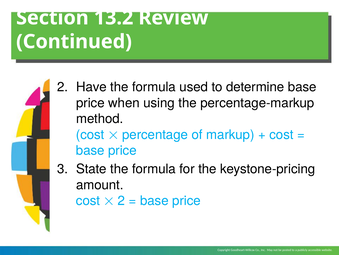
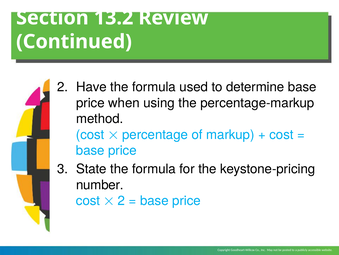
amount: amount -> number (100, 184)
